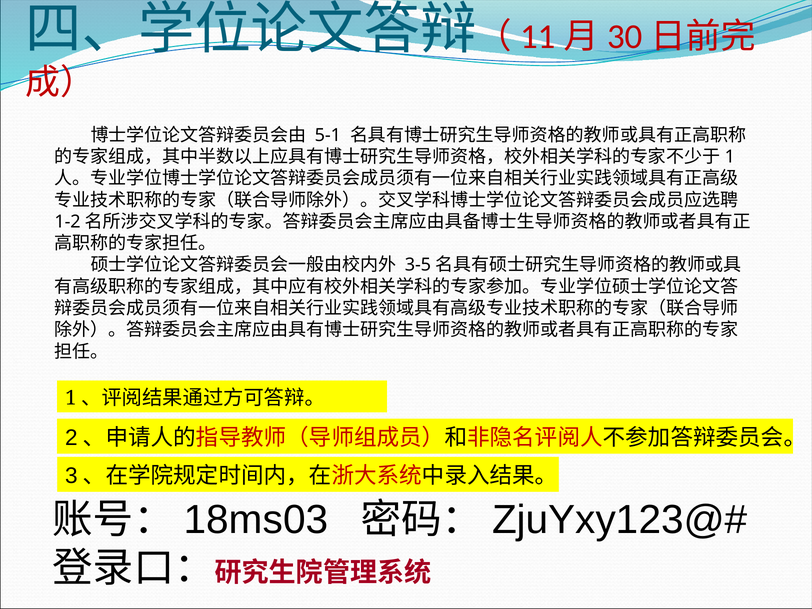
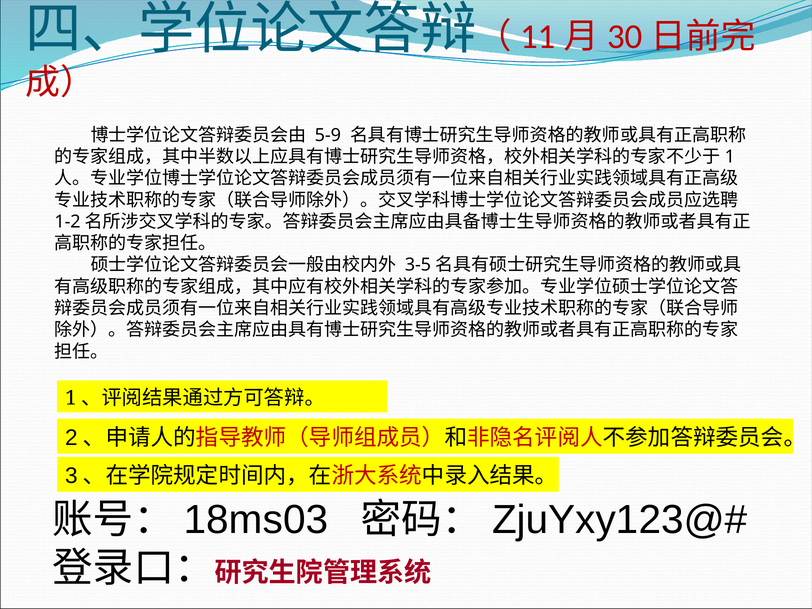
5-1: 5-1 -> 5-9 (328, 135)
